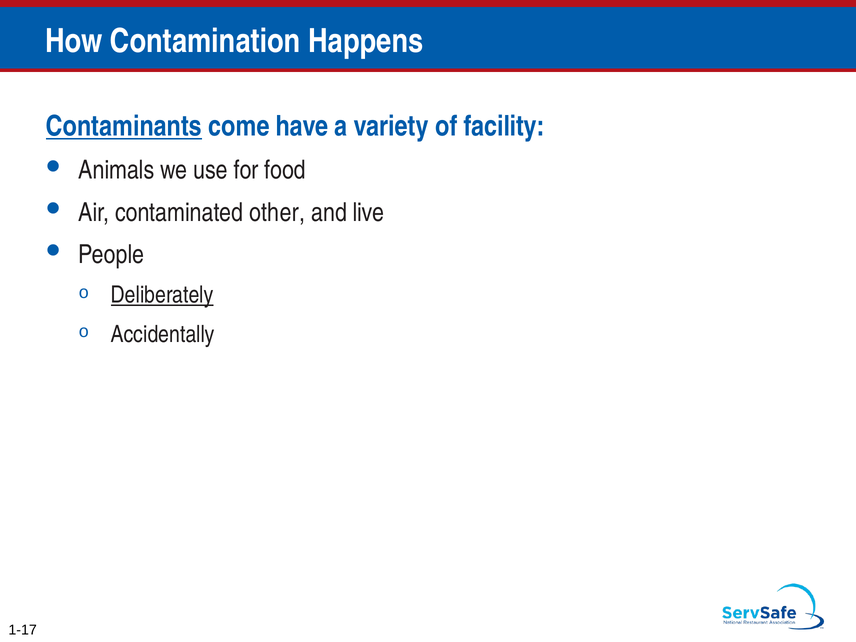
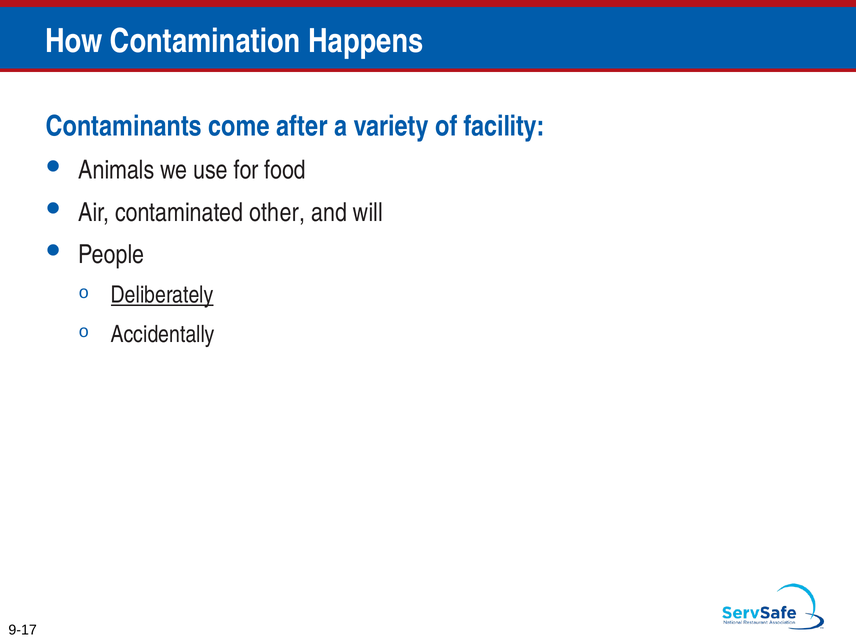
Contaminants underline: present -> none (124, 127)
have: have -> after (302, 127)
live: live -> will (368, 212)
1-17: 1-17 -> 9-17 (23, 630)
